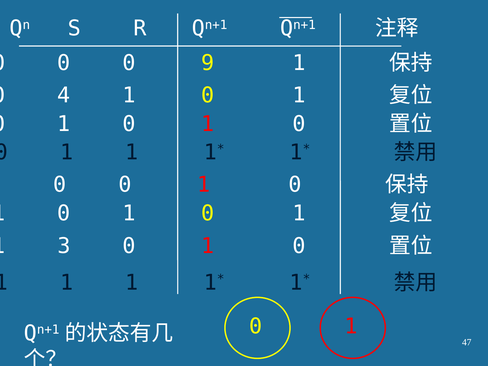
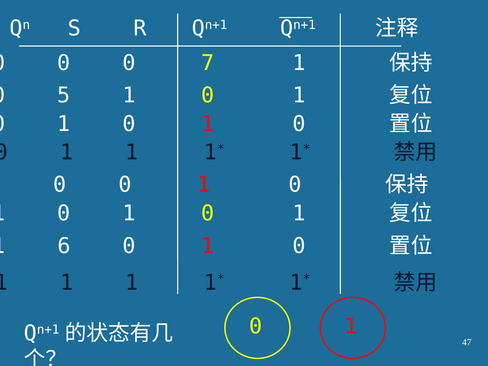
9: 9 -> 7 (208, 63)
4: 4 -> 5 (64, 95)
3: 3 -> 6 (64, 246)
